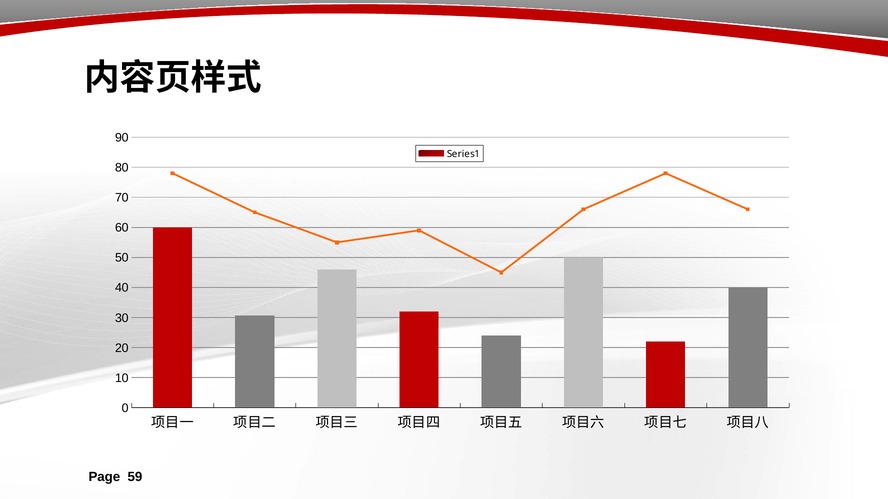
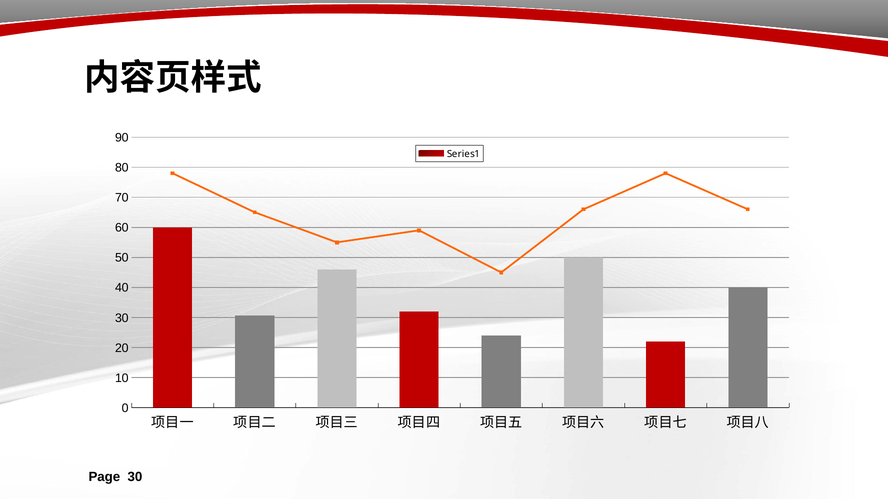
59: 59 -> 30 (135, 477)
